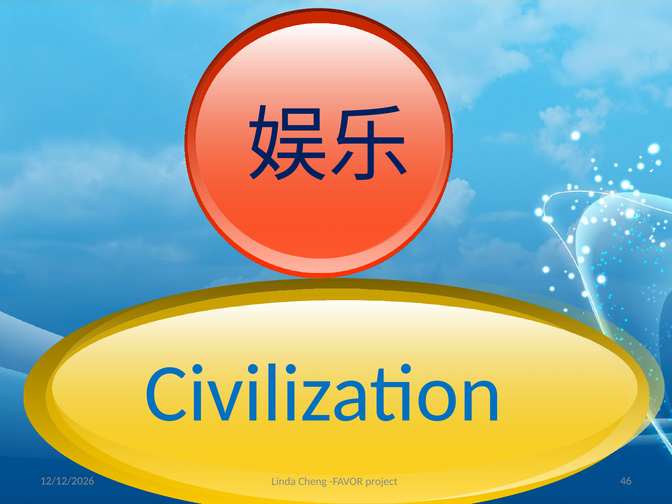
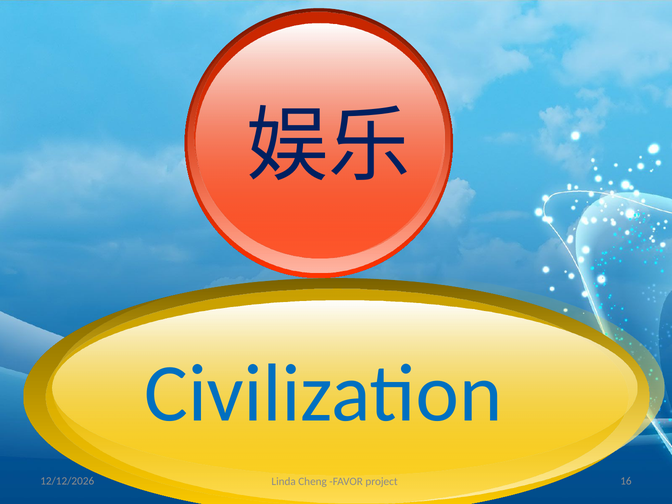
46: 46 -> 16 (626, 481)
